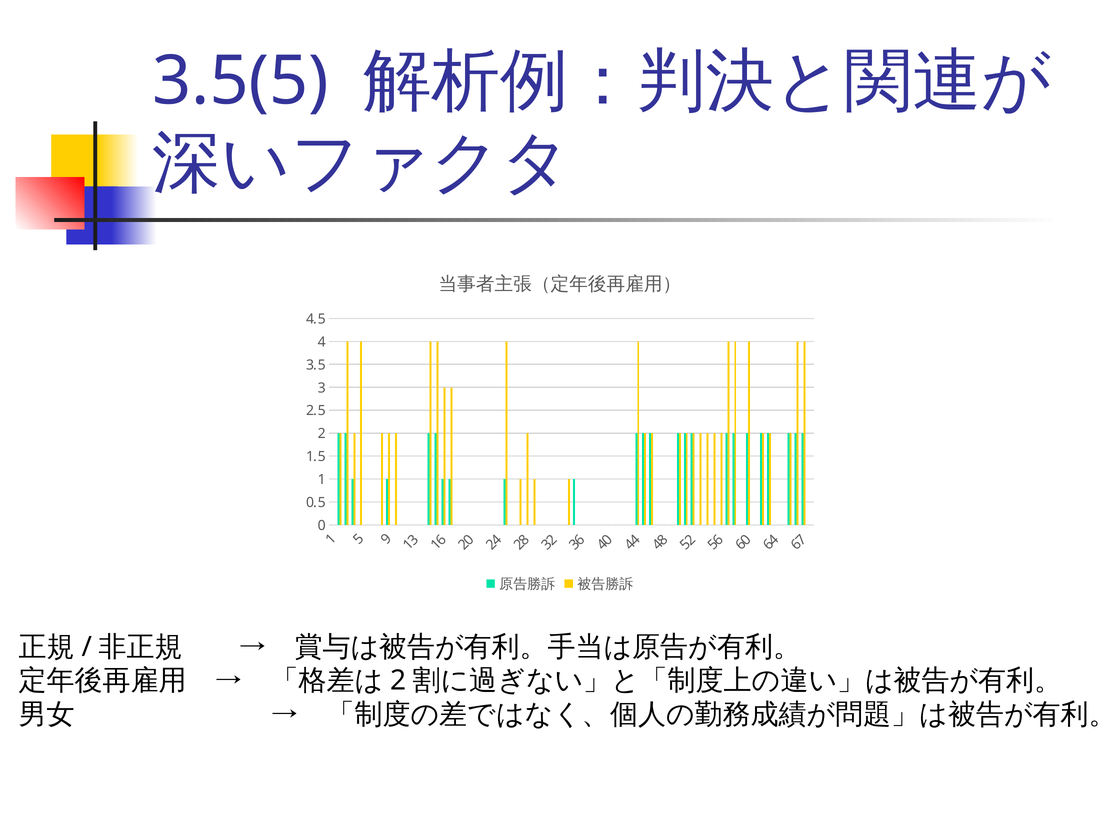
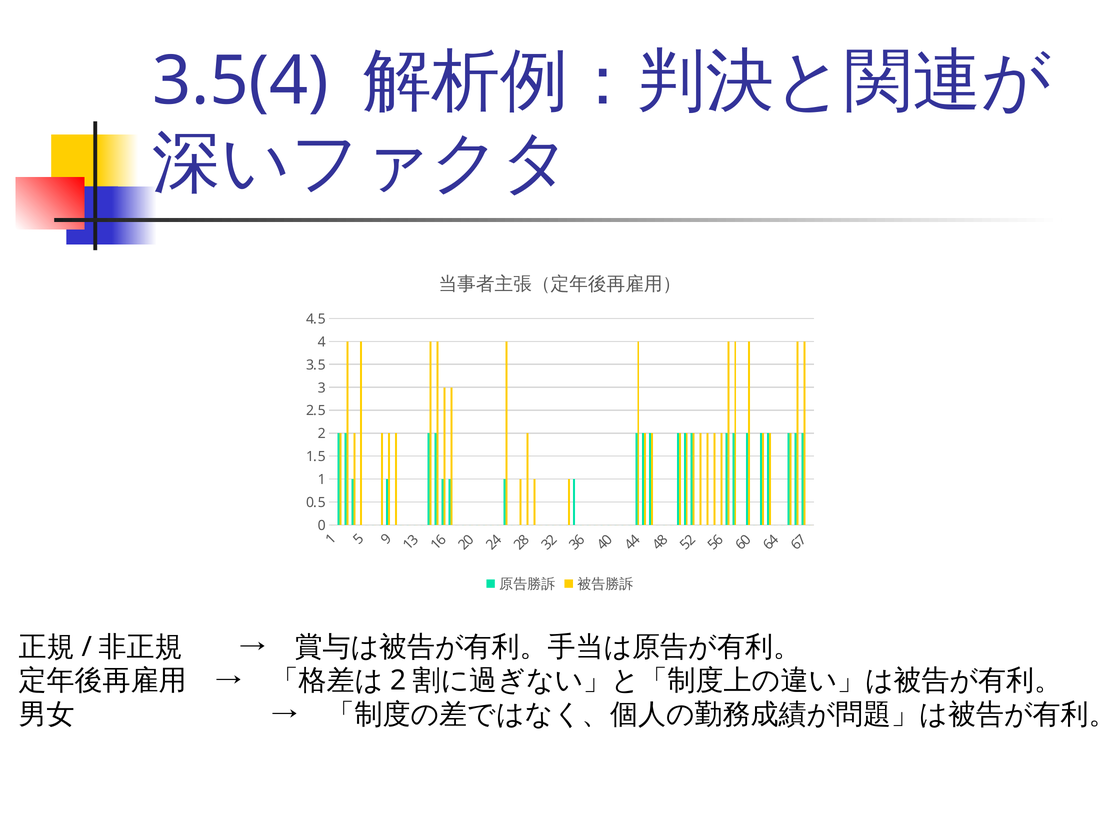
3.5(5: 3.5(5 -> 3.5(4 (241, 81)
